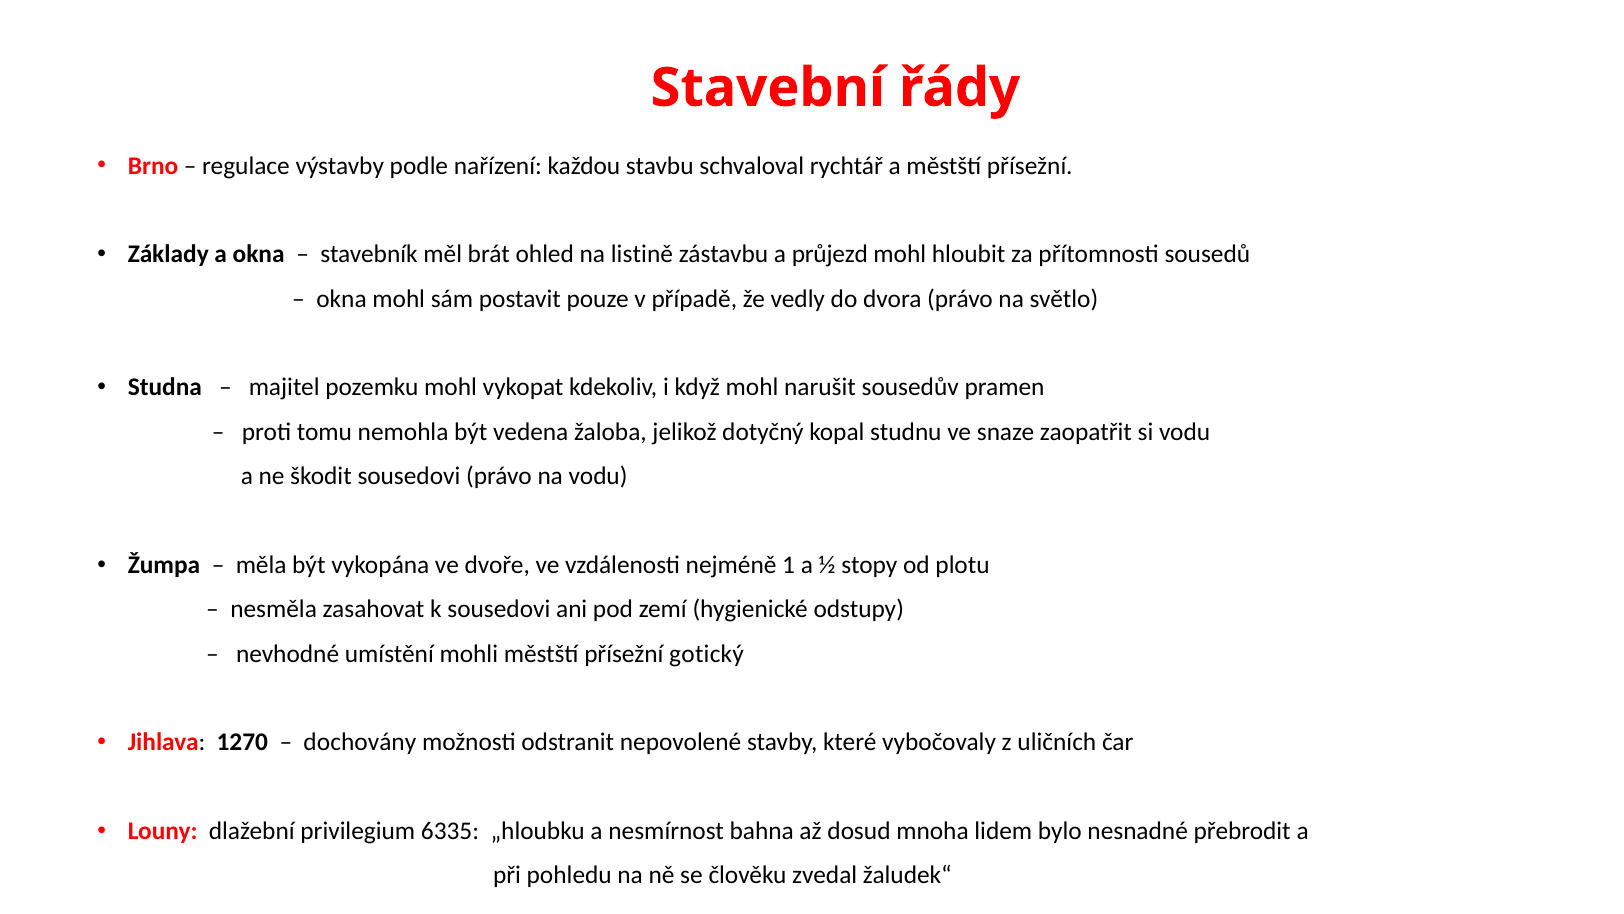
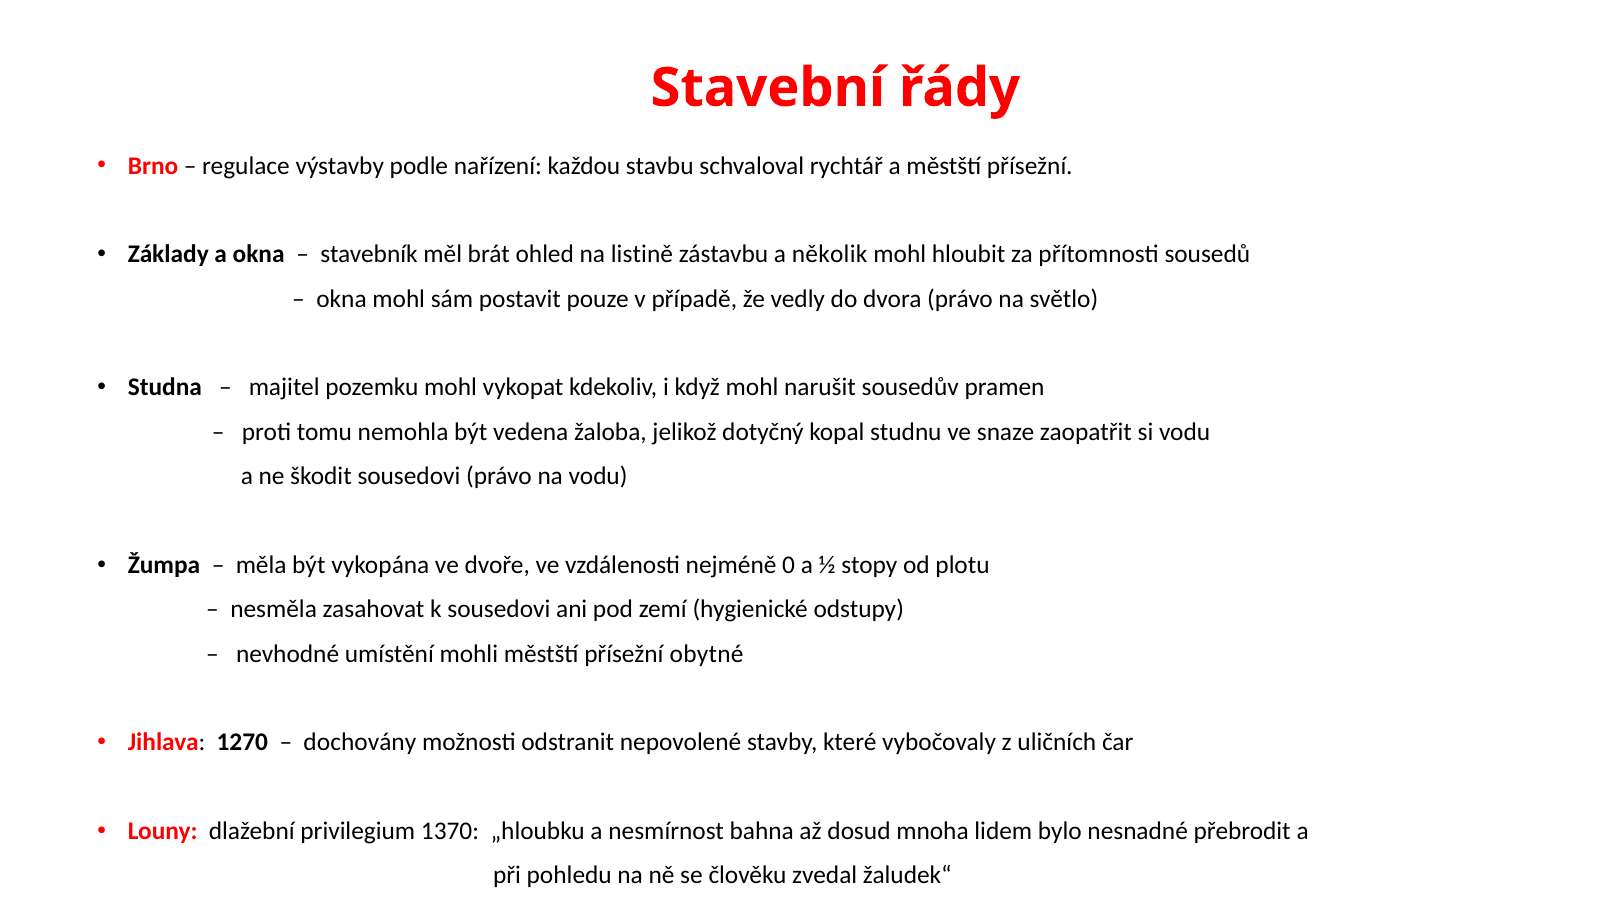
průjezd: průjezd -> několik (830, 254)
1: 1 -> 0 (789, 565)
gotický: gotický -> obytné (707, 653)
6335: 6335 -> 1370 (450, 831)
